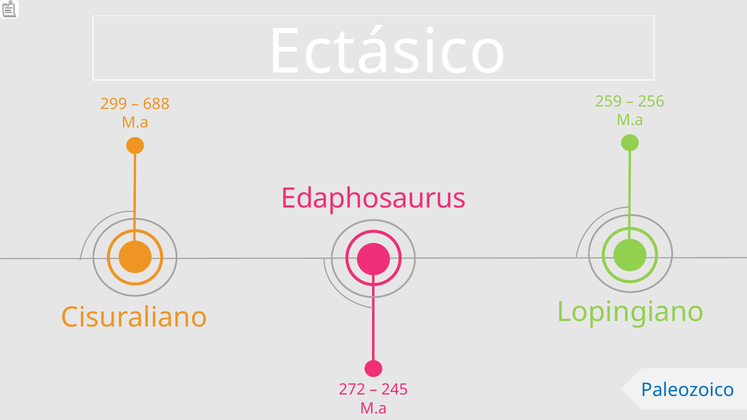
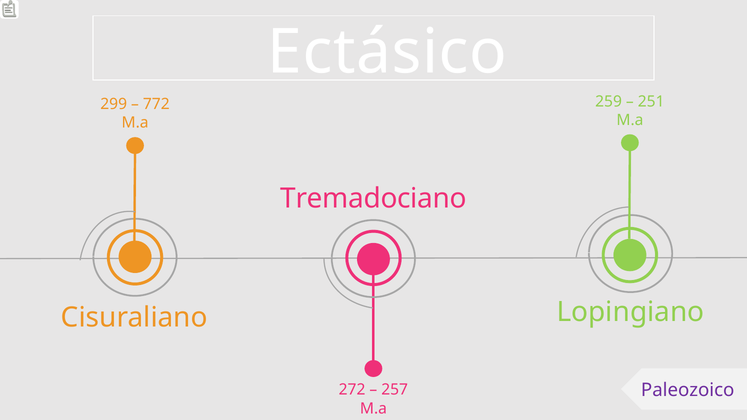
256: 256 -> 251 (651, 102)
688: 688 -> 772 (156, 104)
Edaphosaurus: Edaphosaurus -> Tremadociano (374, 199)
Paleozoico colour: blue -> purple (688, 390)
245: 245 -> 257 (395, 390)
